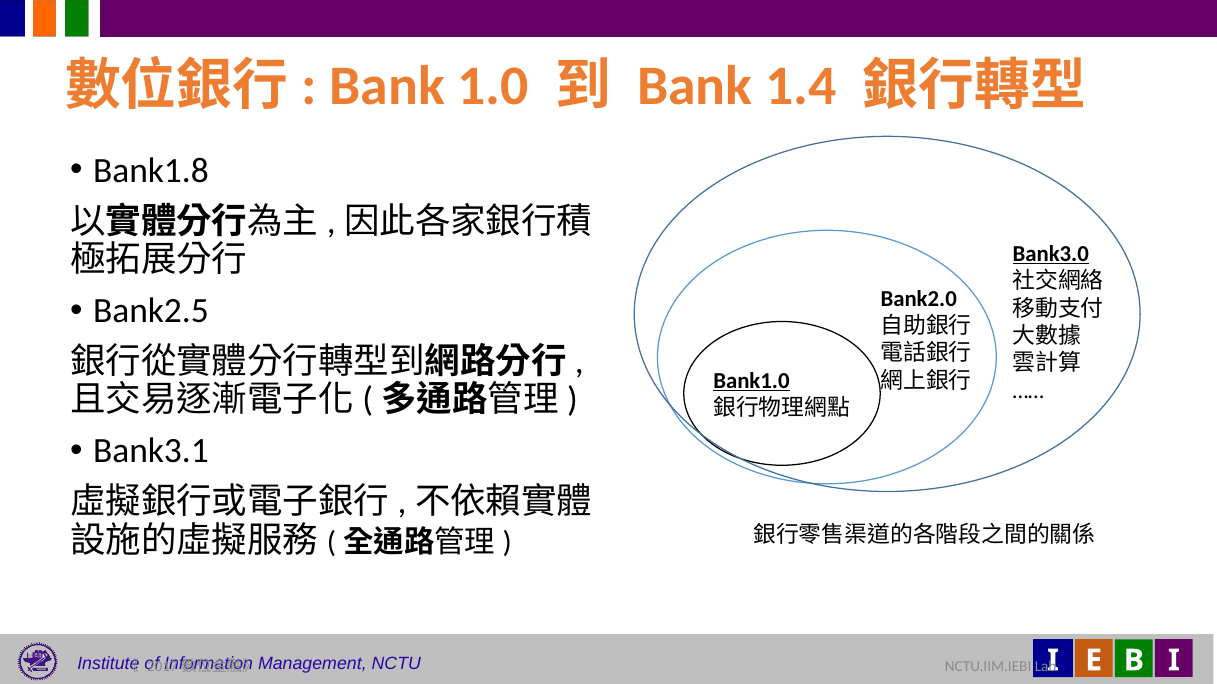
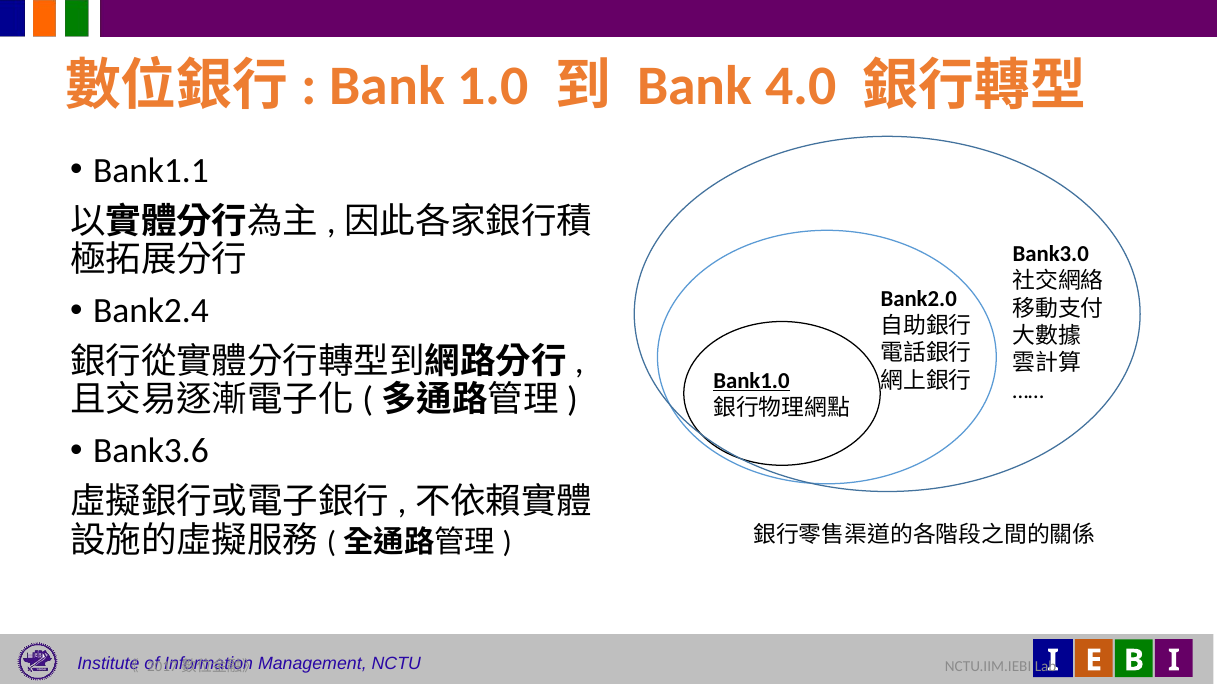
1.4: 1.4 -> 4.0 (801, 87)
Bank1.8: Bank1.8 -> Bank1.1 (151, 171)
Bank3.0 underline: present -> none (1051, 254)
Bank2.5: Bank2.5 -> Bank2.4 (151, 311)
Bank3.1: Bank3.1 -> Bank3.6 (151, 452)
